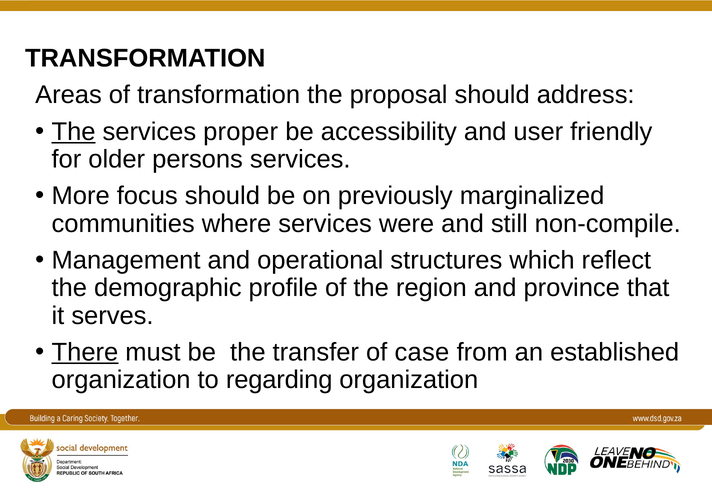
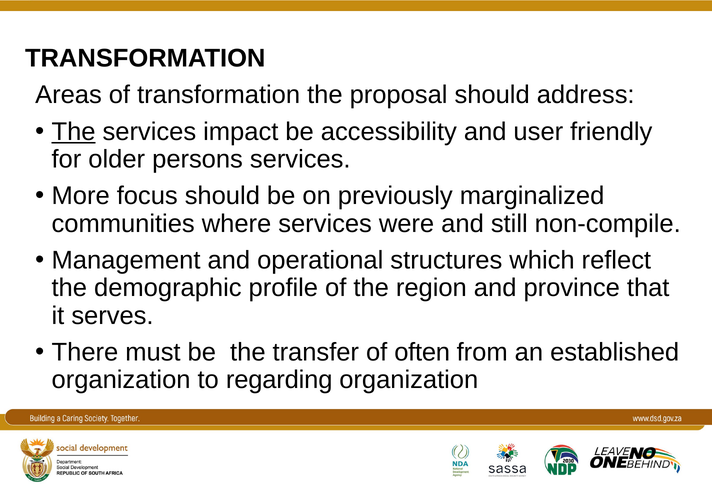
proper: proper -> impact (241, 132)
There underline: present -> none (85, 352)
case: case -> often (422, 352)
